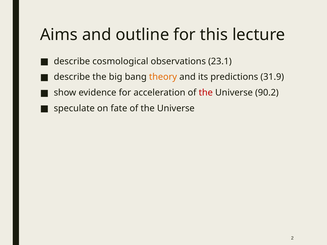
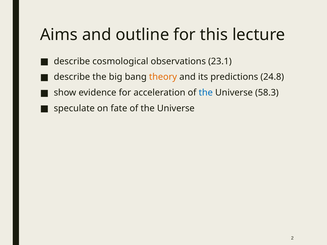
31.9: 31.9 -> 24.8 (272, 77)
the colour: red -> blue (206, 93)
90.2: 90.2 -> 58.3 (267, 93)
